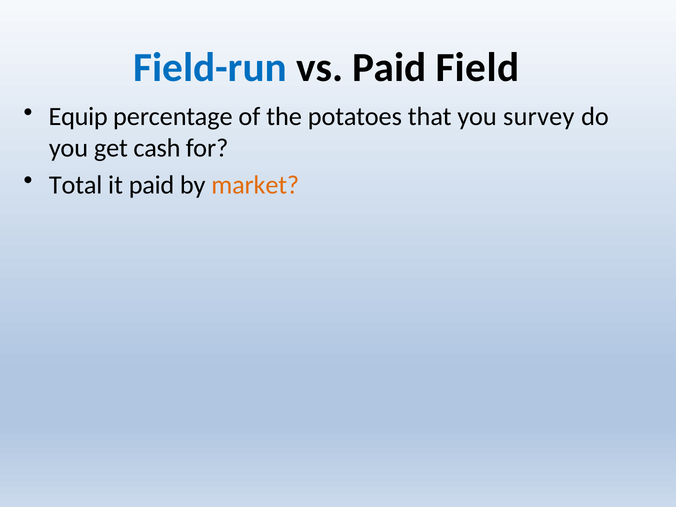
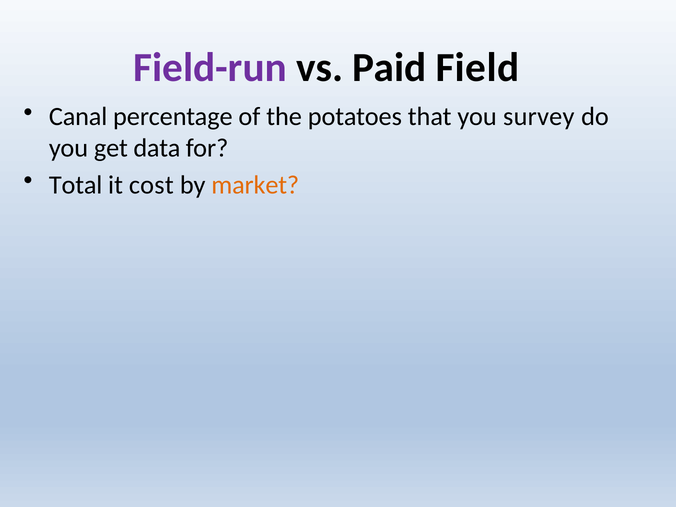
Field-run colour: blue -> purple (210, 68)
Equip: Equip -> Canal (78, 117)
cash: cash -> data (157, 148)
it paid: paid -> cost (151, 185)
